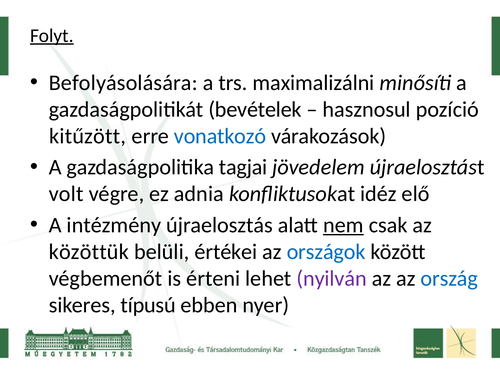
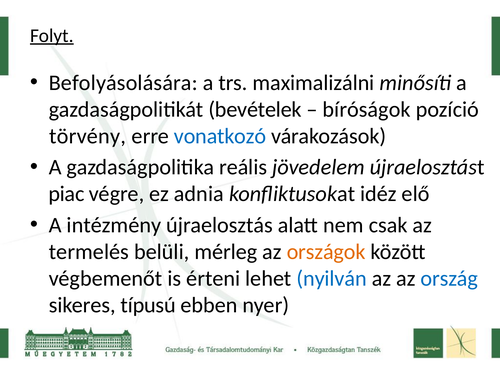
hasznosul: hasznosul -> bíróságok (367, 109)
kitűzött: kitűzött -> törvény (88, 136)
tagjai: tagjai -> reális (243, 167)
volt: volt -> piac (66, 194)
nem underline: present -> none (343, 225)
közöttük: közöttük -> termelés (89, 252)
értékei: értékei -> mérleg (226, 252)
országok colour: blue -> orange (326, 252)
nyilván colour: purple -> blue (332, 278)
